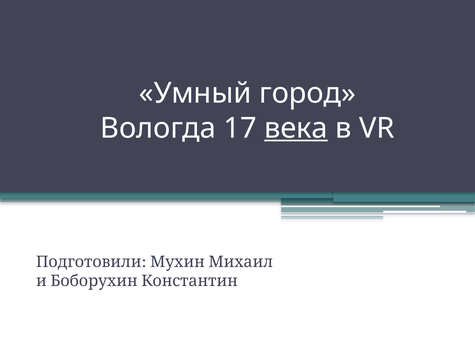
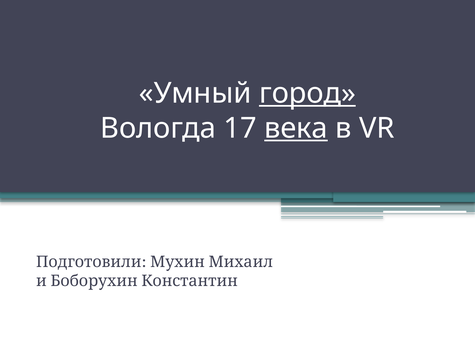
город underline: none -> present (307, 93)
